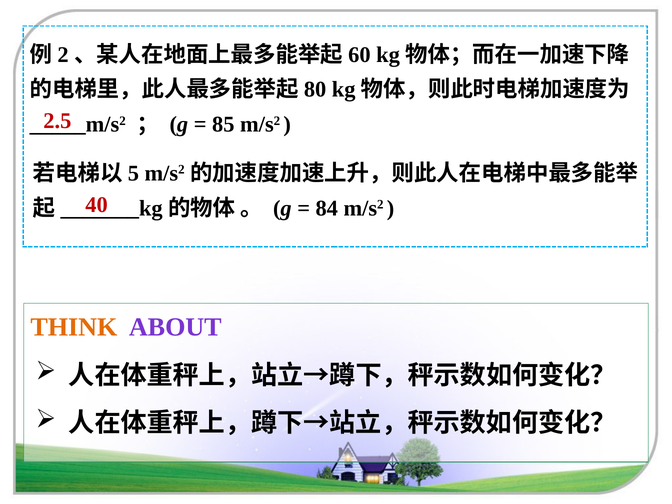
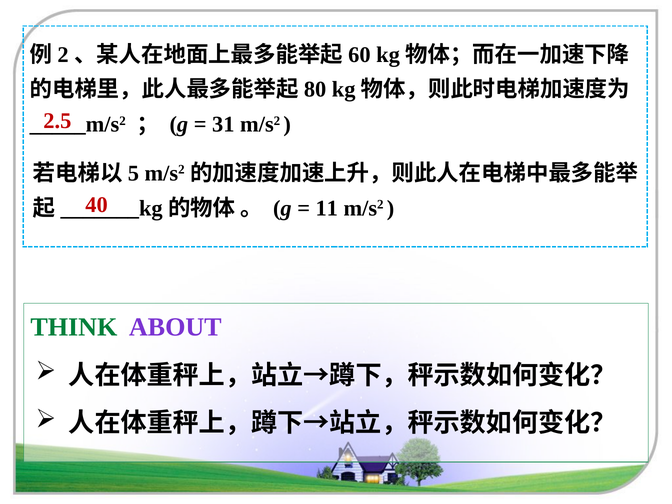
85: 85 -> 31 (223, 124)
84: 84 -> 11 (327, 208)
THINK colour: orange -> green (74, 327)
